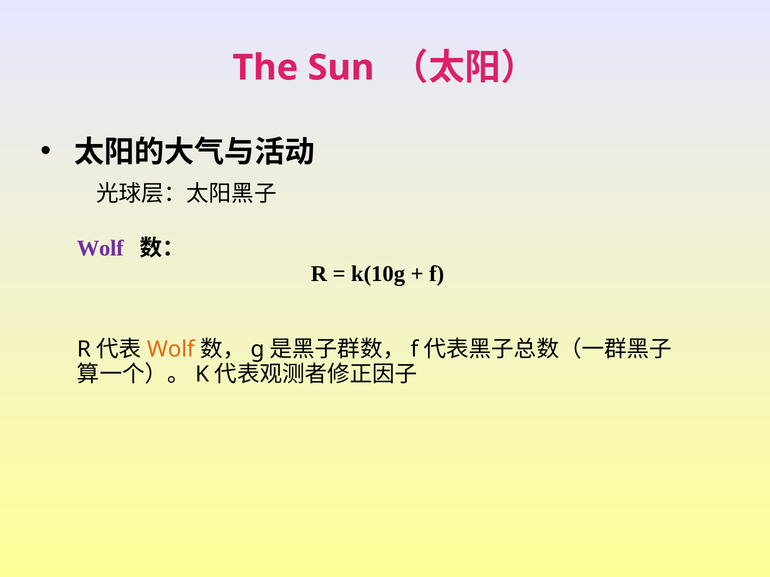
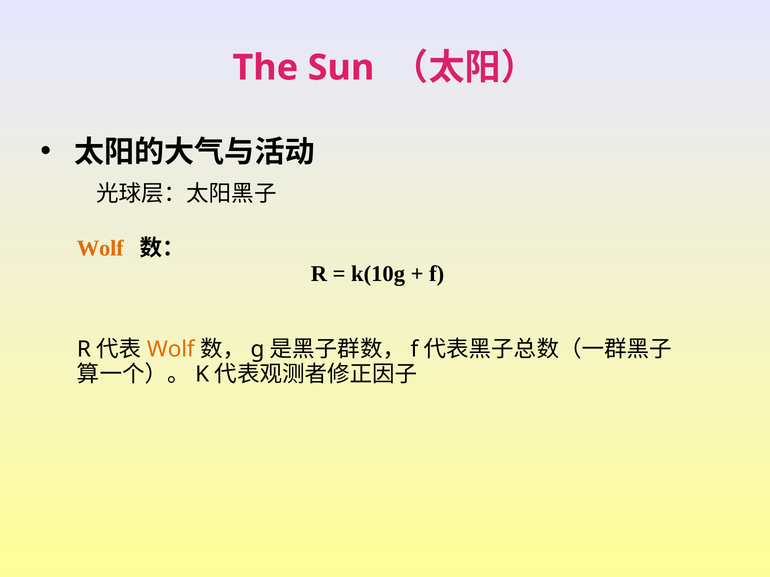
Wolf colour: purple -> orange (100, 249)
